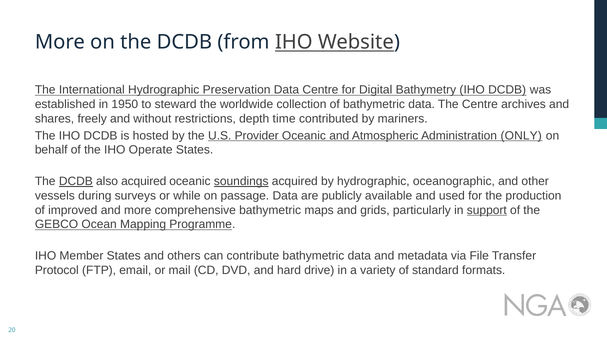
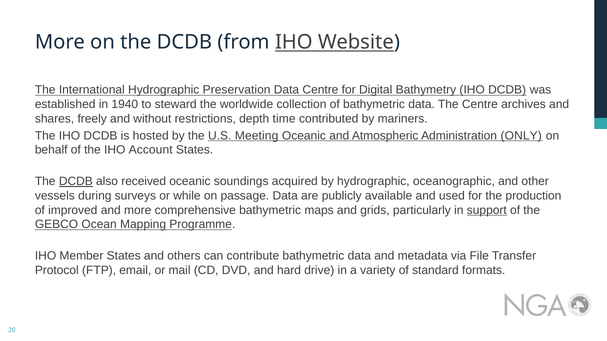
1950: 1950 -> 1940 (125, 104)
Provider: Provider -> Meeting (257, 136)
Operate: Operate -> Account (151, 150)
also acquired: acquired -> received (144, 182)
soundings underline: present -> none (241, 182)
